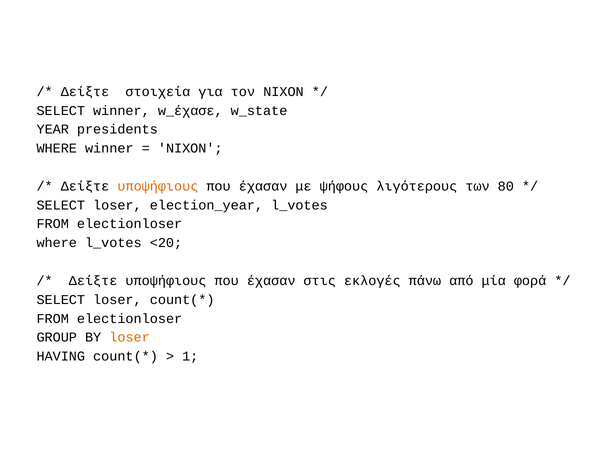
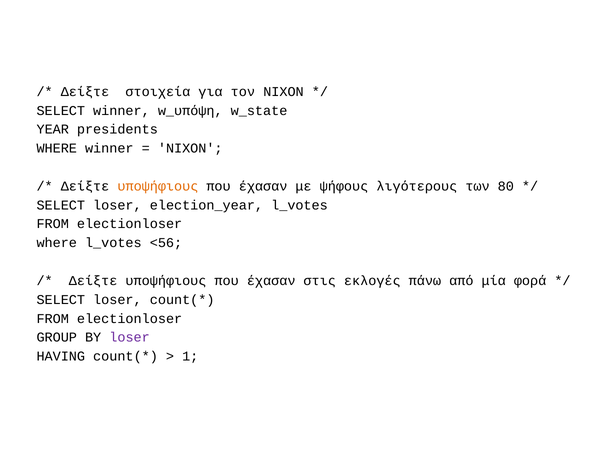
w_έχασε: w_έχασε -> w_υπόψη (190, 111)
<20: <20 -> <56 (166, 243)
loser colour: orange -> purple (130, 338)
